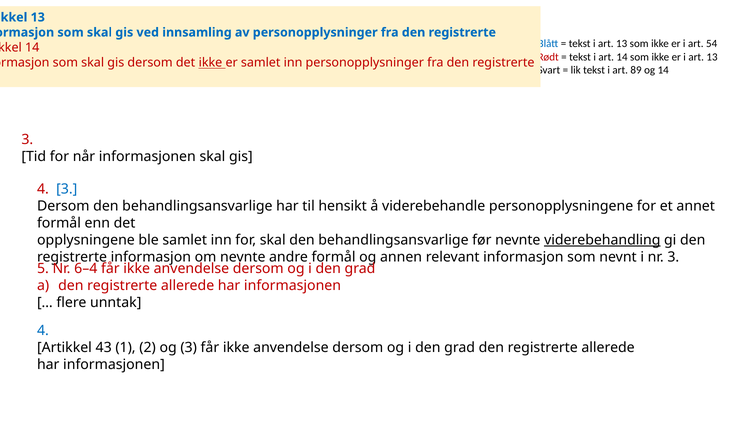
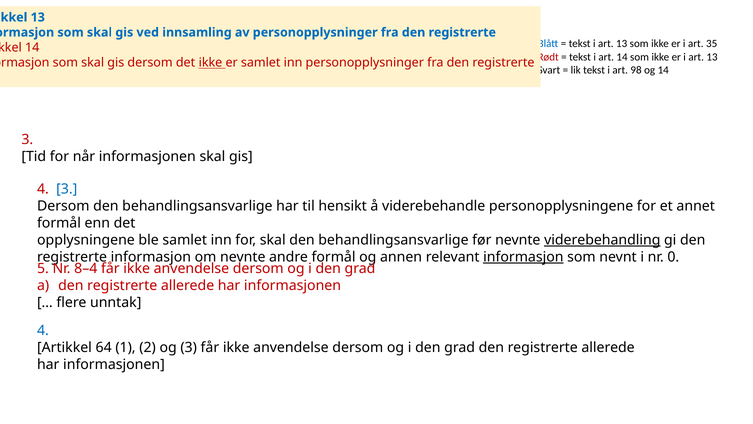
54: 54 -> 35 (712, 44)
89: 89 -> 98 (636, 70)
informasjon underline: none -> present (523, 257)
nr 3: 3 -> 0 (673, 257)
6–4: 6–4 -> 8–4 (86, 268)
43: 43 -> 64 (104, 347)
